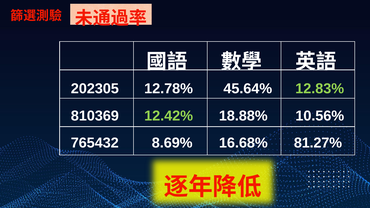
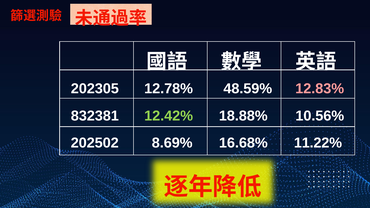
45.64%: 45.64% -> 48.59% (248, 89)
12.83% colour: light green -> pink (320, 89)
810369: 810369 -> 832381 (95, 116)
765432: 765432 -> 202502 (95, 143)
81.27%: 81.27% -> 11.22% (318, 143)
